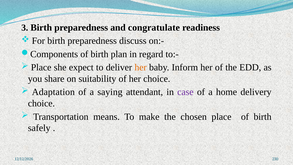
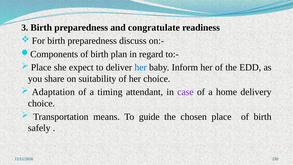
her colour: orange -> blue (141, 67)
saying: saying -> timing (110, 92)
make: make -> guide (149, 117)
